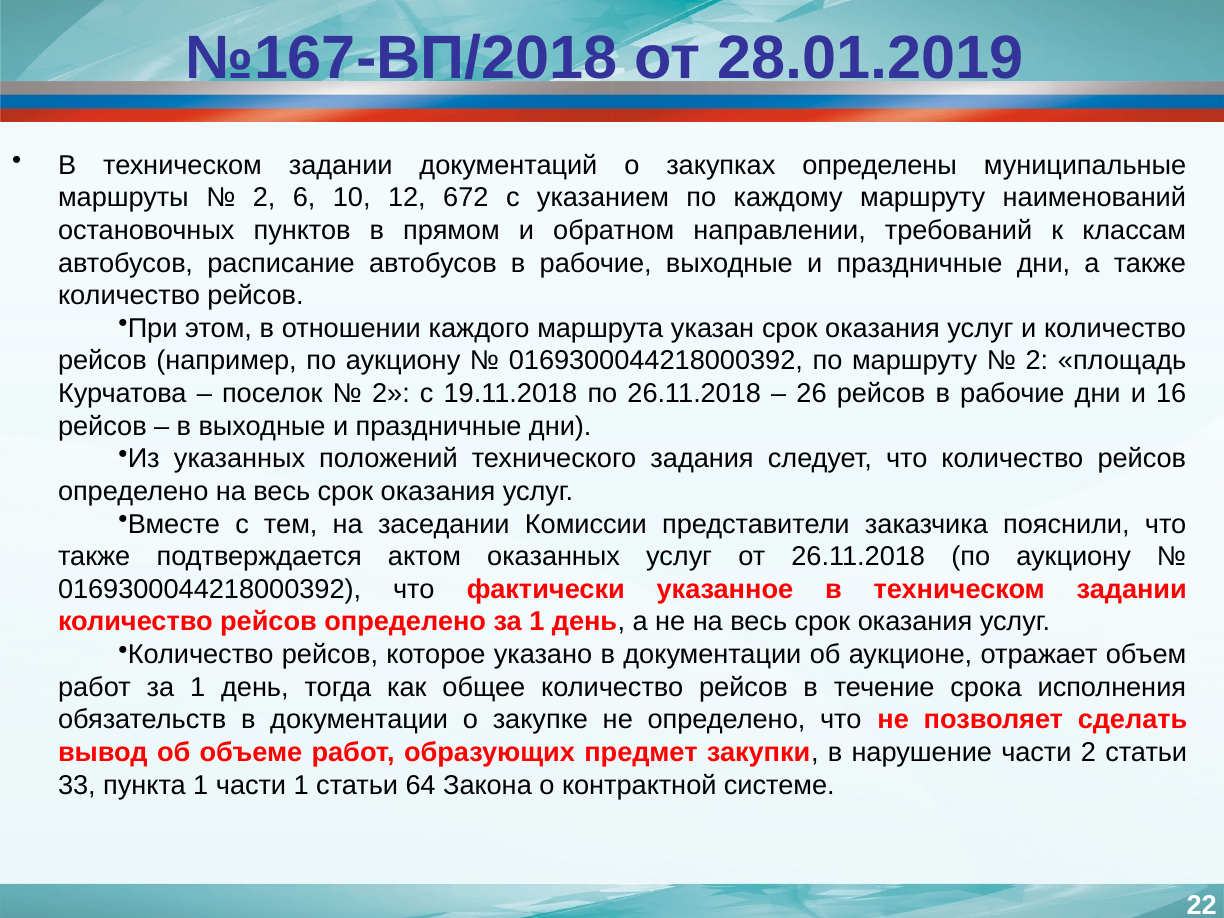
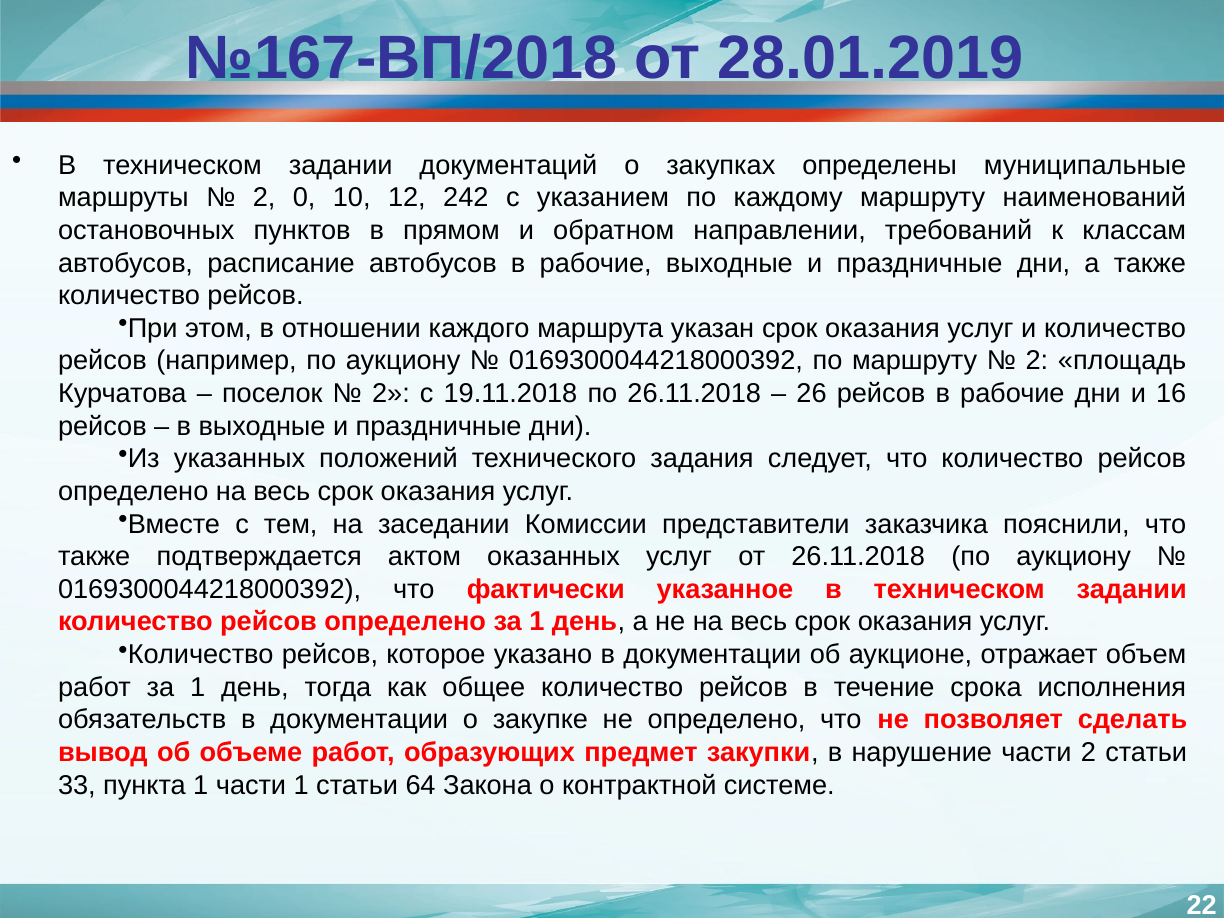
6: 6 -> 0 (304, 198)
672: 672 -> 242 (466, 198)
